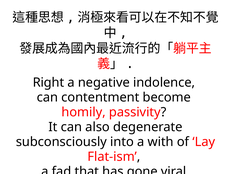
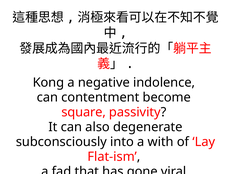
Right: Right -> Kong (48, 82)
homily: homily -> square (84, 112)
